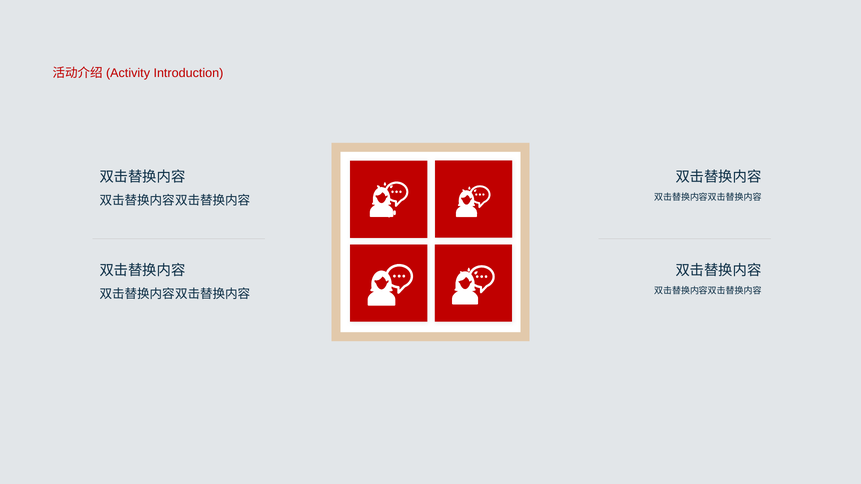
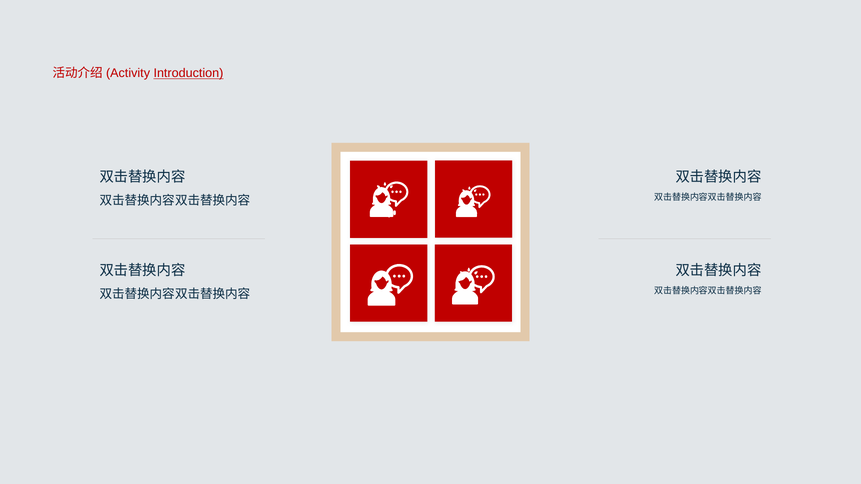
Introduction underline: none -> present (188, 73)
